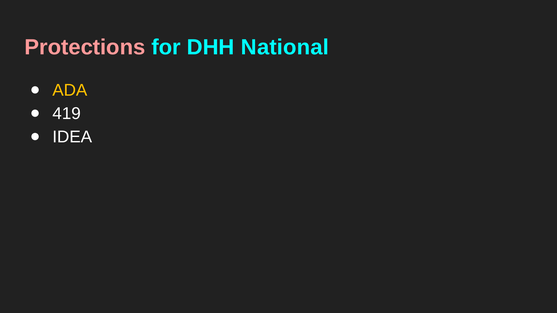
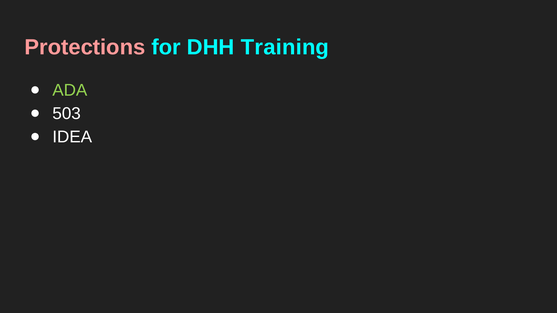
National: National -> Training (285, 47)
ADA colour: yellow -> light green (70, 90)
419: 419 -> 503 (67, 114)
